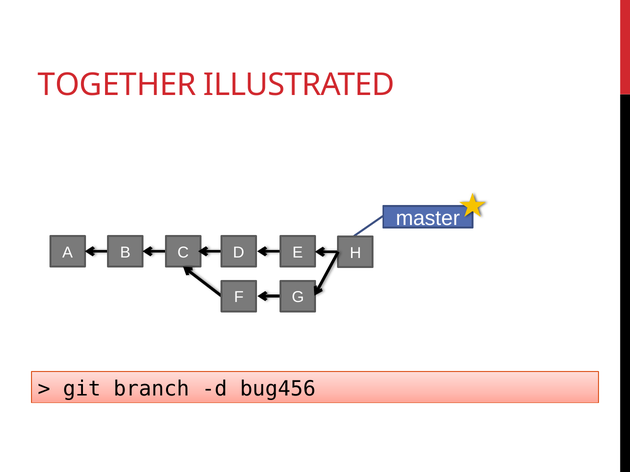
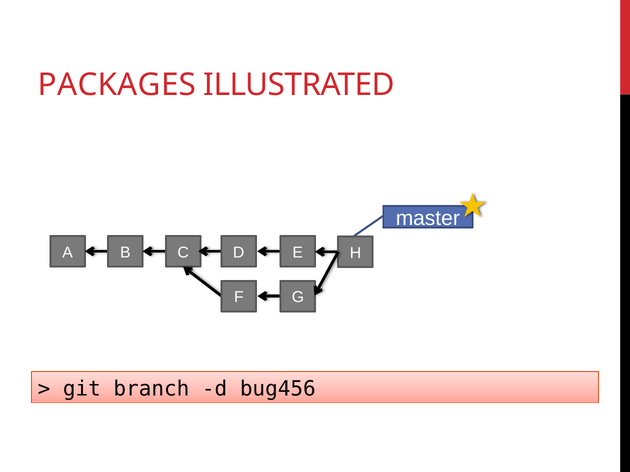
TOGETHER: TOGETHER -> PACKAGES (117, 85)
